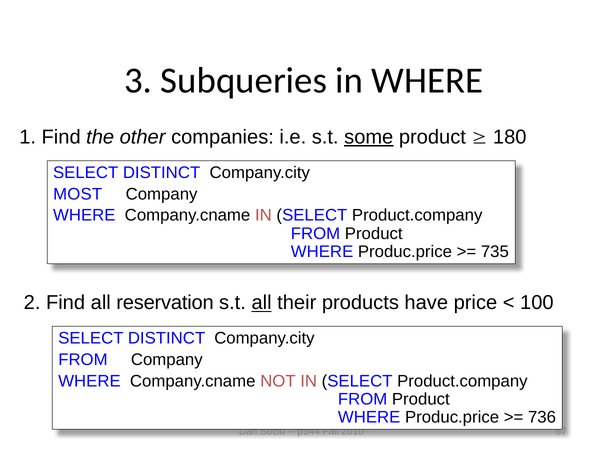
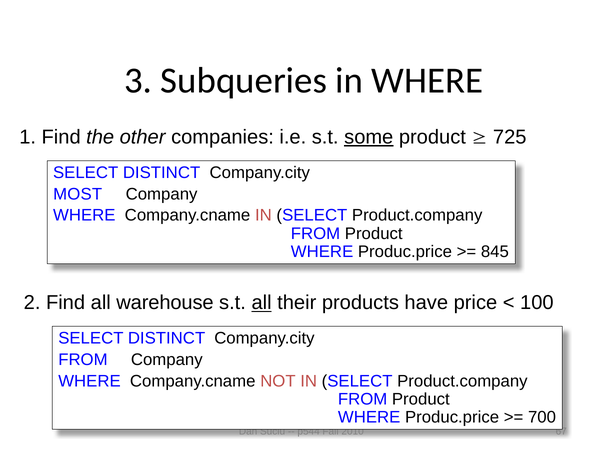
180: 180 -> 725 (510, 137)
735: 735 -> 845 (495, 252)
reservation: reservation -> warehouse (165, 303)
736: 736 -> 700 (542, 418)
